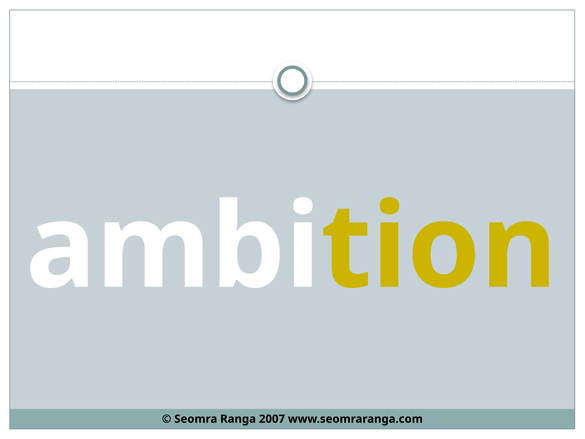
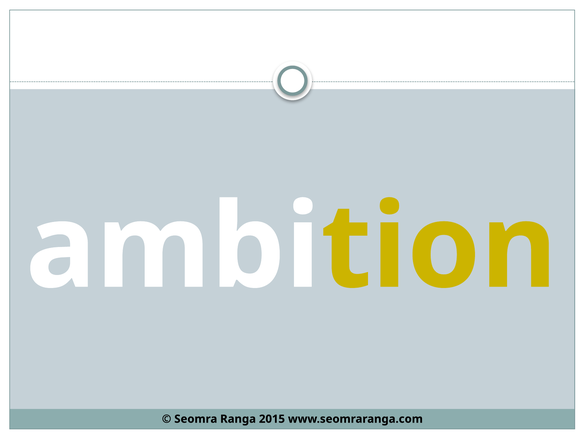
2007: 2007 -> 2015 (272, 419)
